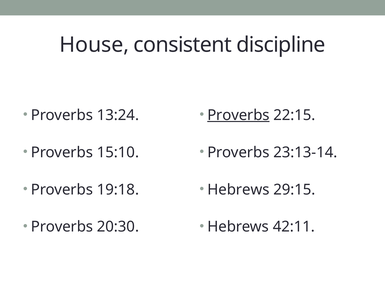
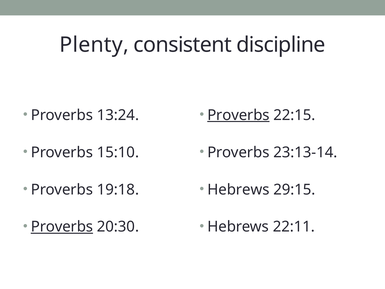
House: House -> Plenty (94, 45)
Proverbs underline: none -> present (62, 227)
42:11: 42:11 -> 22:11 (294, 227)
